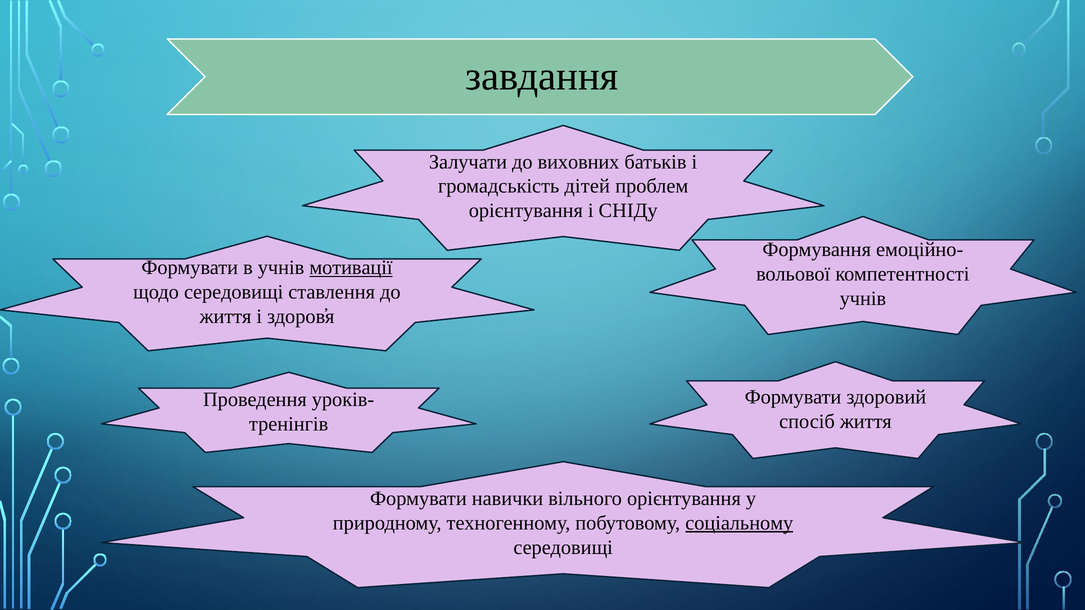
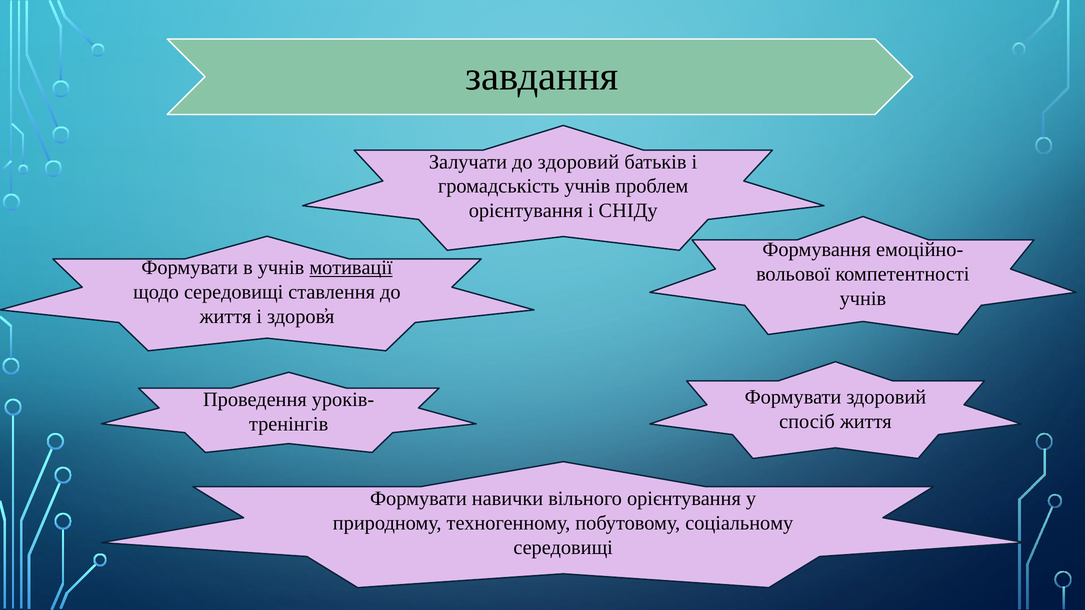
до виховних: виховних -> здоровий (578, 162)
громадськість дітей: дітей -> учнів (587, 186)
соціальному underline: present -> none (739, 523)
